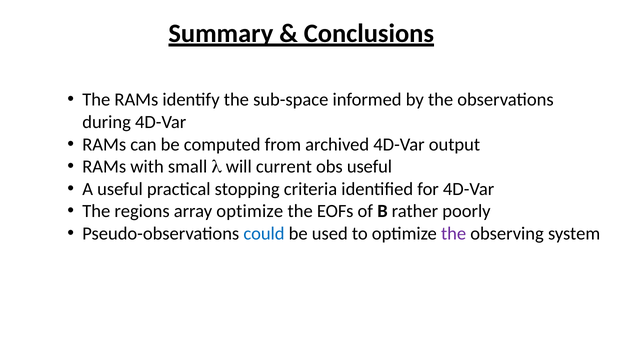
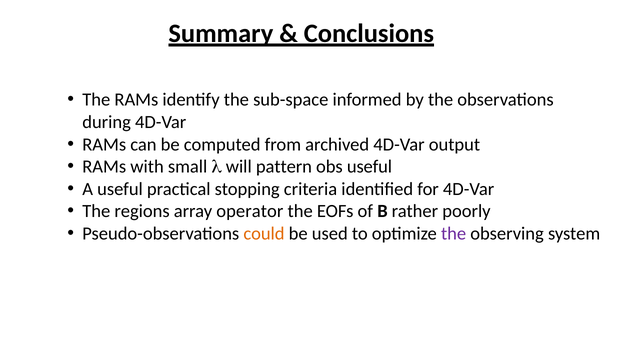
current: current -> pattern (284, 167)
array optimize: optimize -> operator (250, 211)
could colour: blue -> orange (264, 233)
